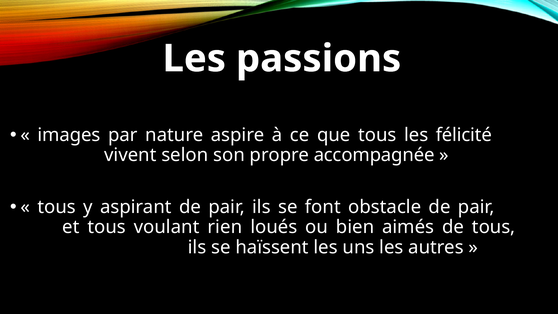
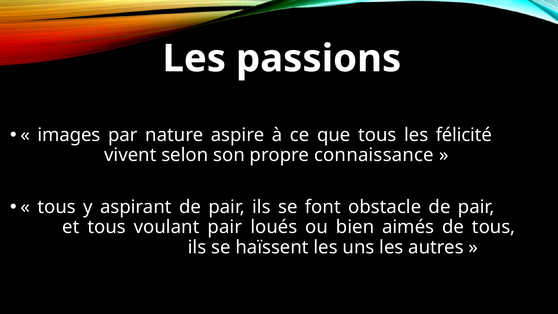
accompagnée: accompagnée -> connaissance (374, 155)
voulant rien: rien -> pair (225, 227)
